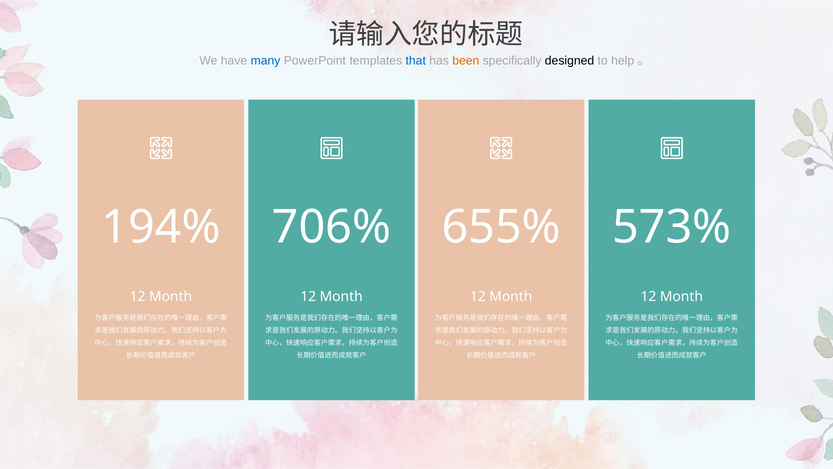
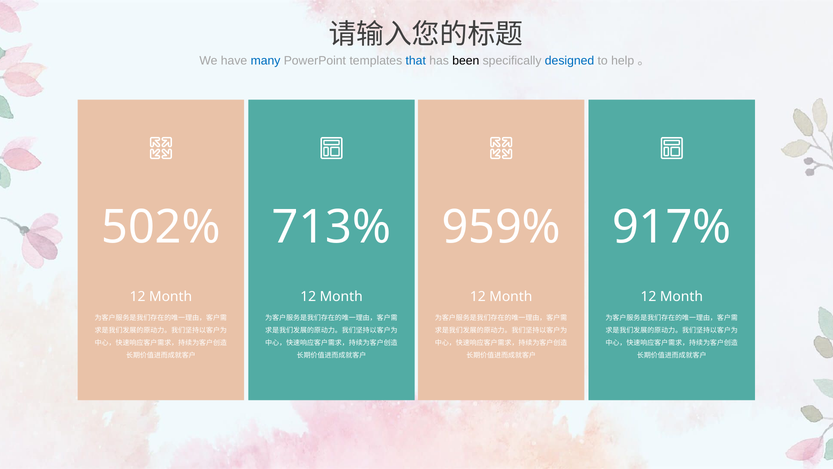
been colour: orange -> black (466, 60)
designed colour: black -> blue (570, 60)
194%: 194% -> 502% (161, 227)
706%: 706% -> 713% (331, 227)
655%: 655% -> 959% (501, 227)
573%: 573% -> 917% (672, 227)
